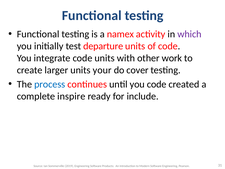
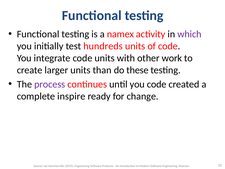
departure: departure -> hundreds (103, 46)
your: your -> than (102, 70)
cover: cover -> these (138, 70)
process colour: blue -> purple (50, 84)
include: include -> change (143, 96)
